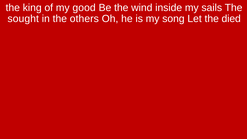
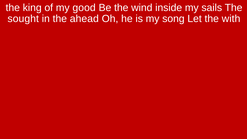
others: others -> ahead (84, 19)
died: died -> with (231, 19)
